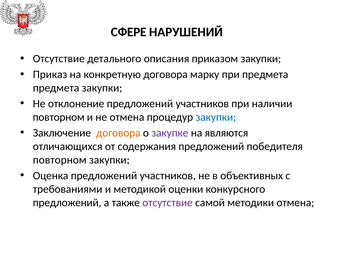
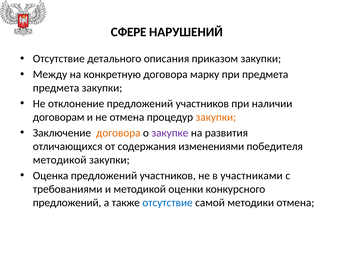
Приказ: Приказ -> Между (50, 74)
повторном: повторном -> договорам (59, 117)
закупки colour: blue -> orange (216, 117)
являются: являются -> развития (226, 133)
содержания предложений: предложений -> изменениями (211, 146)
повторном: повторном -> методикой (60, 160)
объективных: объективных -> участниками (252, 175)
отсутствие colour: purple -> blue (167, 202)
